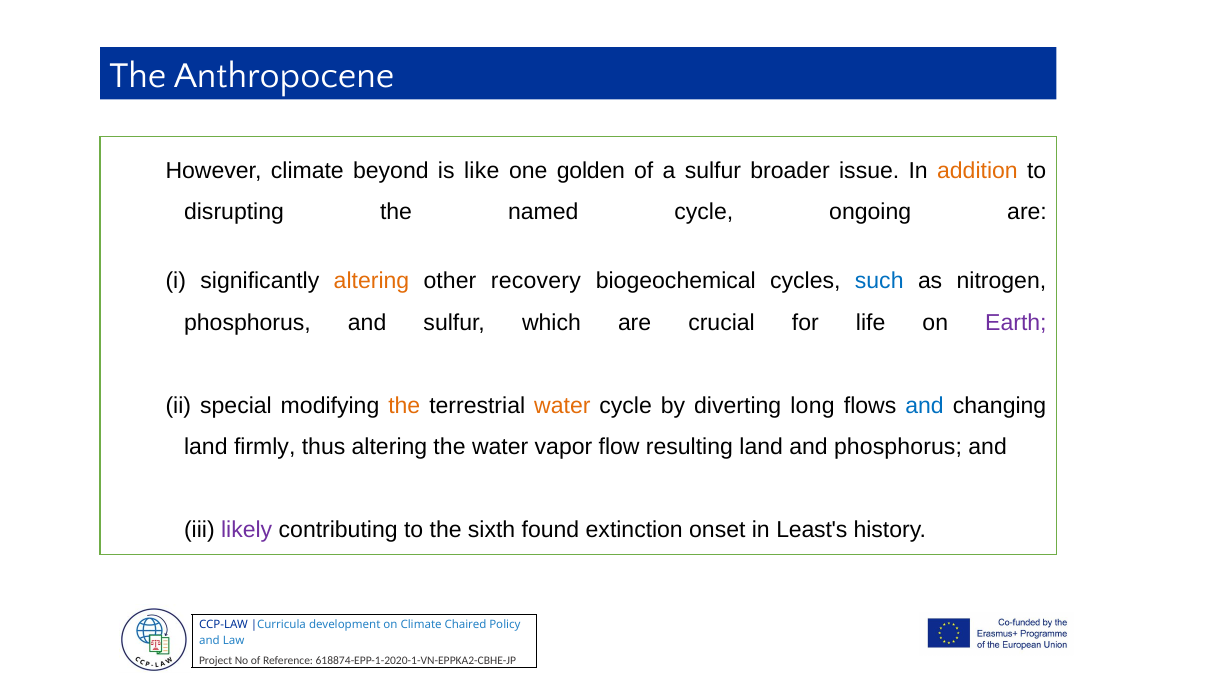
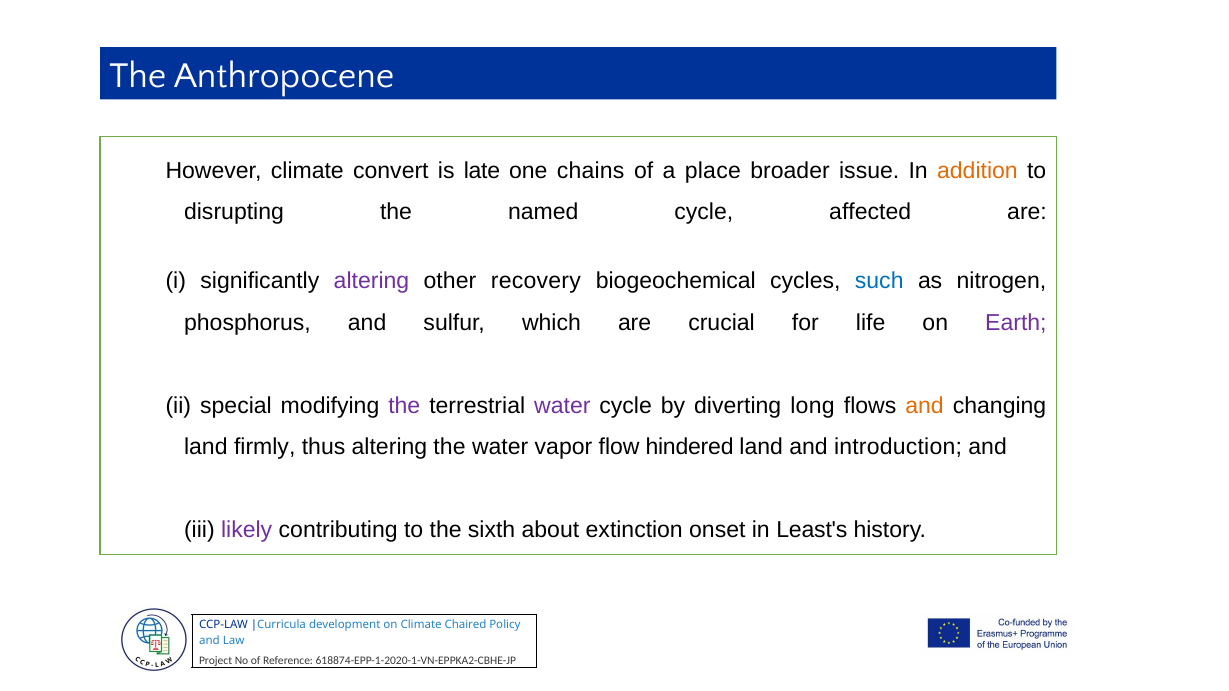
beyond: beyond -> convert (391, 171)
like: like -> late (482, 171)
golden: golden -> chains (591, 171)
a sulfur: sulfur -> place (713, 171)
ongoing: ongoing -> affected (870, 212)
altering colour: orange -> purple (372, 281)
the colour: orange -> purple (404, 406)
water colour: orange -> purple (562, 406)
and colour: blue -> orange (925, 406)
resulting: resulting -> hindered (690, 447)
and phosphorus: phosphorus -> introduction (898, 447)
found: found -> about (550, 530)
